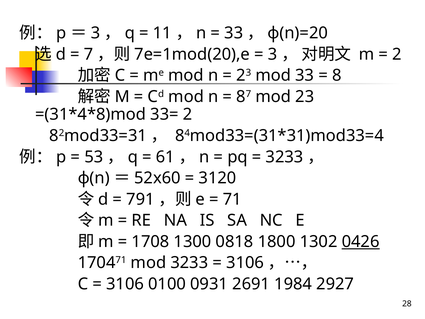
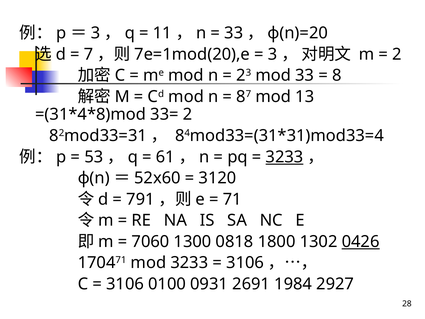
mod 23: 23 -> 13 (305, 97)
3233 underline: none -> present (285, 157)
1708: 1708 -> 7060 (150, 241)
